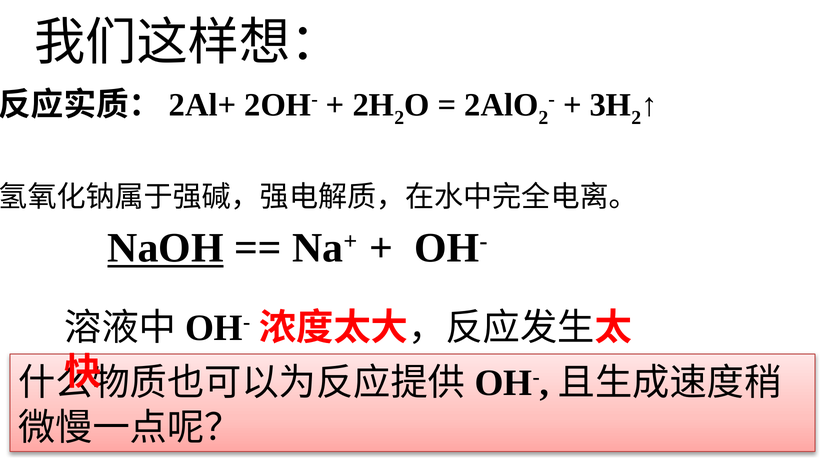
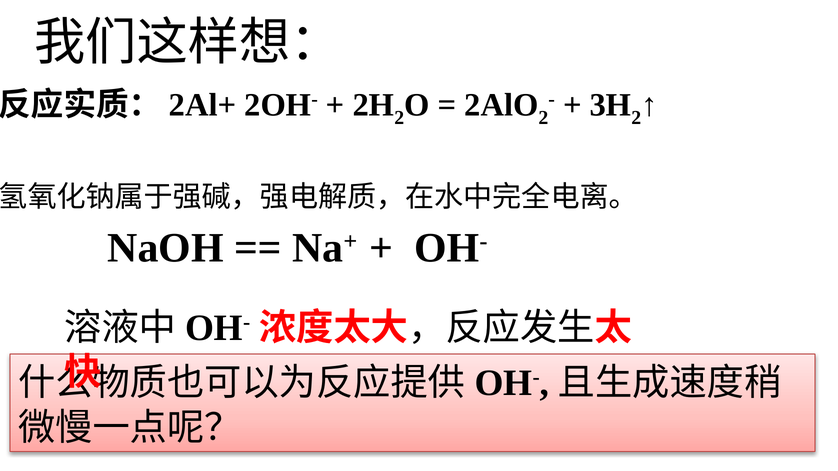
NaOH underline: present -> none (165, 248)
